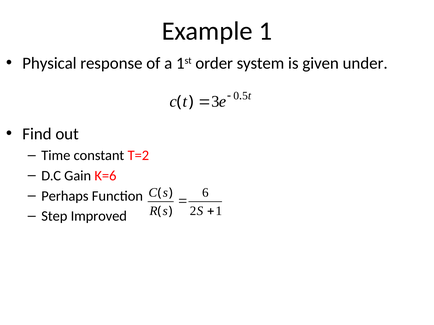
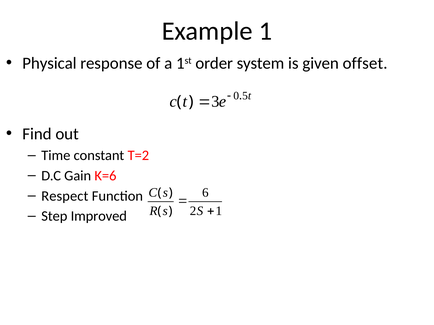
under: under -> offset (365, 63)
Perhaps: Perhaps -> Respect (65, 196)
